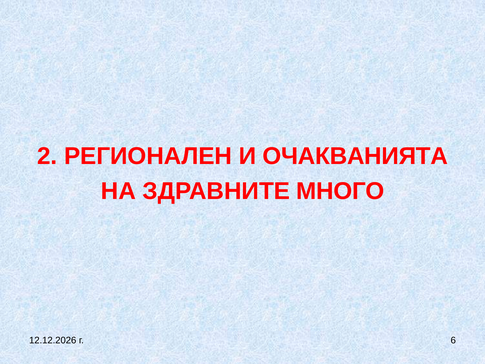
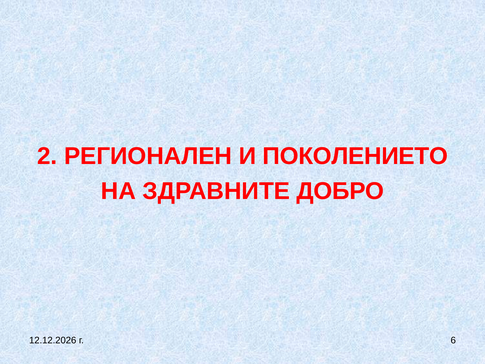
ОЧАКВАНИЯТА: ОЧАКВАНИЯТА -> ПОКОЛЕНИЕТО (355, 156)
МНОГО: МНОГО -> ДОБРО (340, 191)
